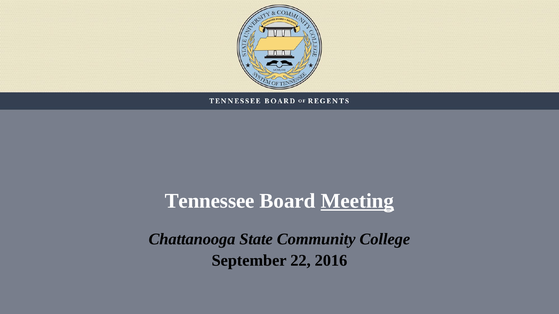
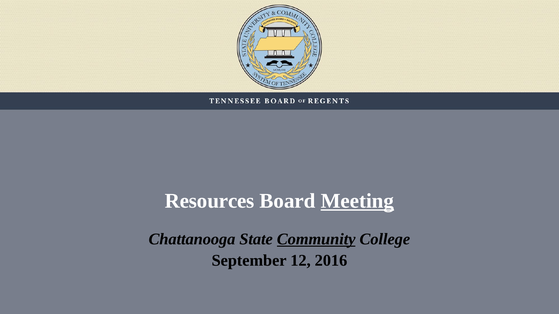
Tennessee: Tennessee -> Resources (210, 201)
Community underline: none -> present (316, 240)
22: 22 -> 12 (301, 261)
